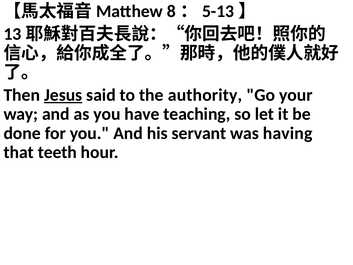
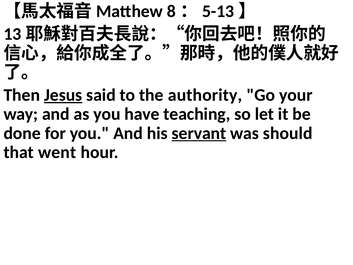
servant underline: none -> present (199, 133)
having: having -> should (288, 133)
teeth: teeth -> went (57, 152)
